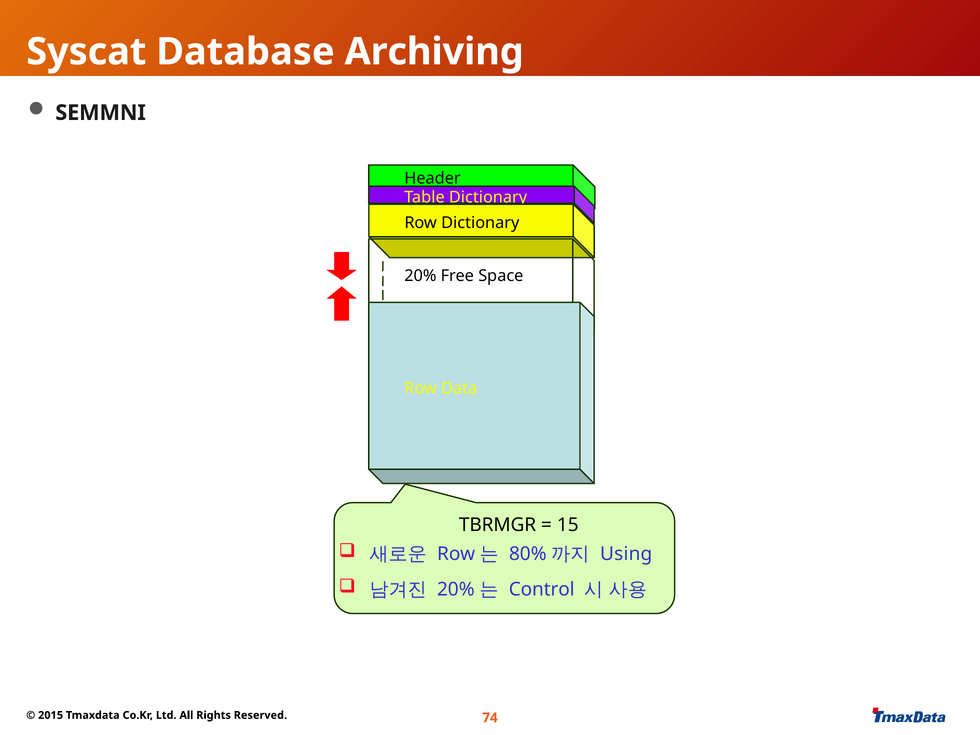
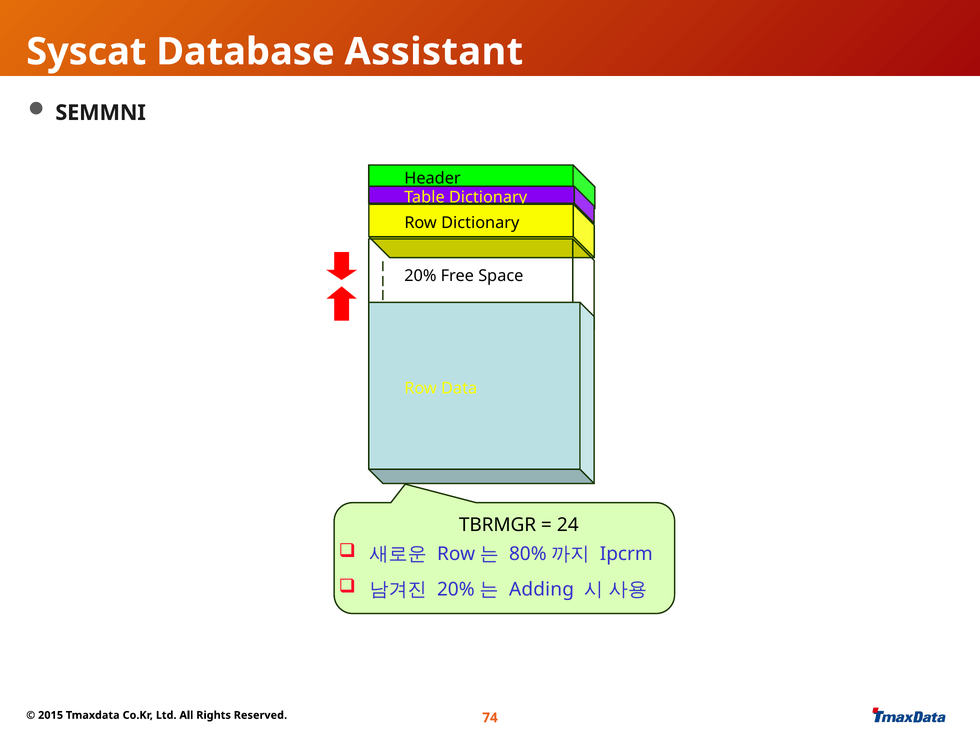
Archiving: Archiving -> Assistant (434, 52)
15: 15 -> 24 (568, 525)
Using: Using -> Ipcrm (626, 554)
Control: Control -> Adding (542, 590)
